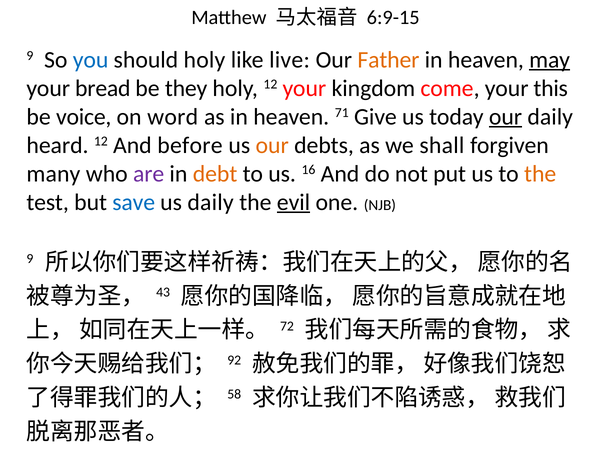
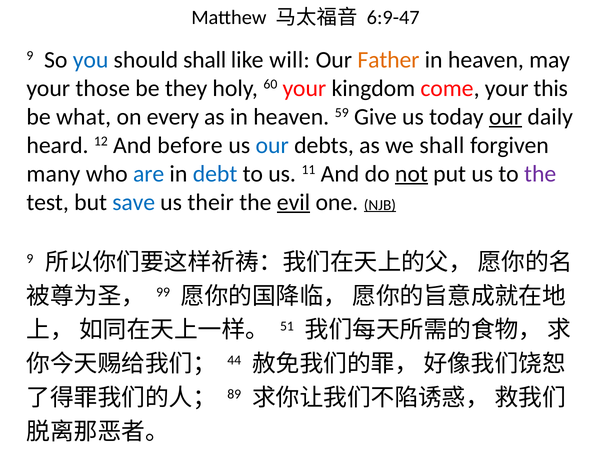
6:9-15: 6:9-15 -> 6:9-47 (393, 18)
should holy: holy -> shall (205, 60)
live: live -> will (289, 60)
may underline: present -> none (550, 60)
bread: bread -> those (103, 88)
holy 12: 12 -> 60 (270, 84)
voice: voice -> what (84, 117)
word: word -> every (173, 117)
71: 71 -> 59 (342, 113)
our colour: orange -> blue (272, 145)
are colour: purple -> blue (149, 174)
debt colour: orange -> blue (215, 174)
16: 16 -> 11 (308, 170)
not underline: none -> present (411, 174)
the colour: orange -> purple (540, 174)
us daily: daily -> their (211, 202)
NJB underline: none -> present (380, 205)
43: 43 -> 99 (163, 293)
72: 72 -> 51 (287, 327)
92: 92 -> 44 (234, 360)
58: 58 -> 89 (234, 394)
